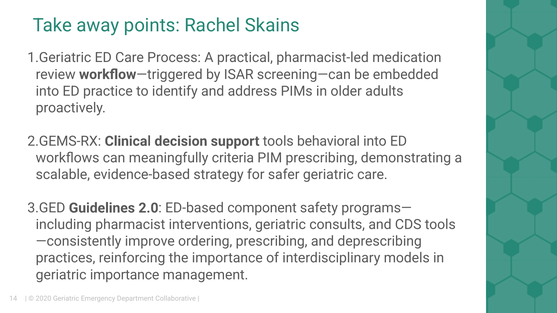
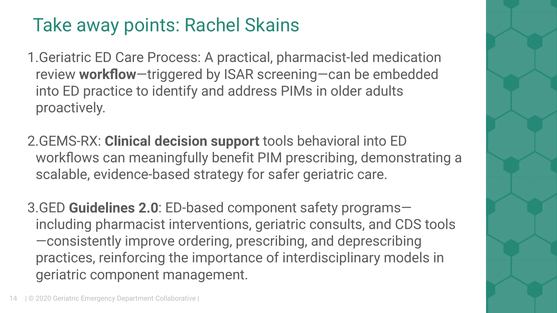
criteria: criteria -> benefit (233, 158)
geriatric importance: importance -> component (125, 275)
